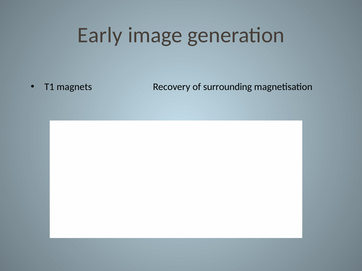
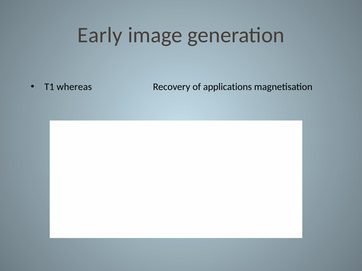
magnets: magnets -> whereas (74, 87)
surrounding: surrounding -> applications (228, 87)
